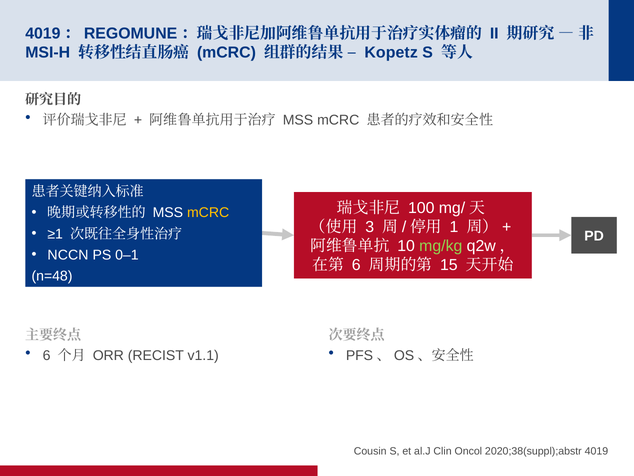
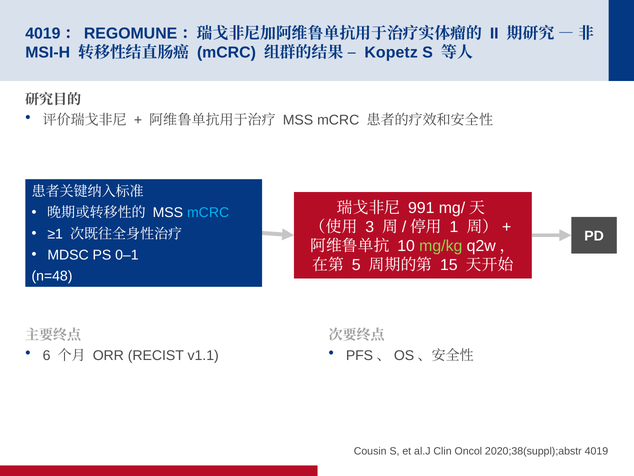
100: 100 -> 991 (421, 208)
mCRC colour: yellow -> light blue (208, 213)
NCCN: NCCN -> MDSC (68, 255)
6: 6 -> 5 (356, 265)
